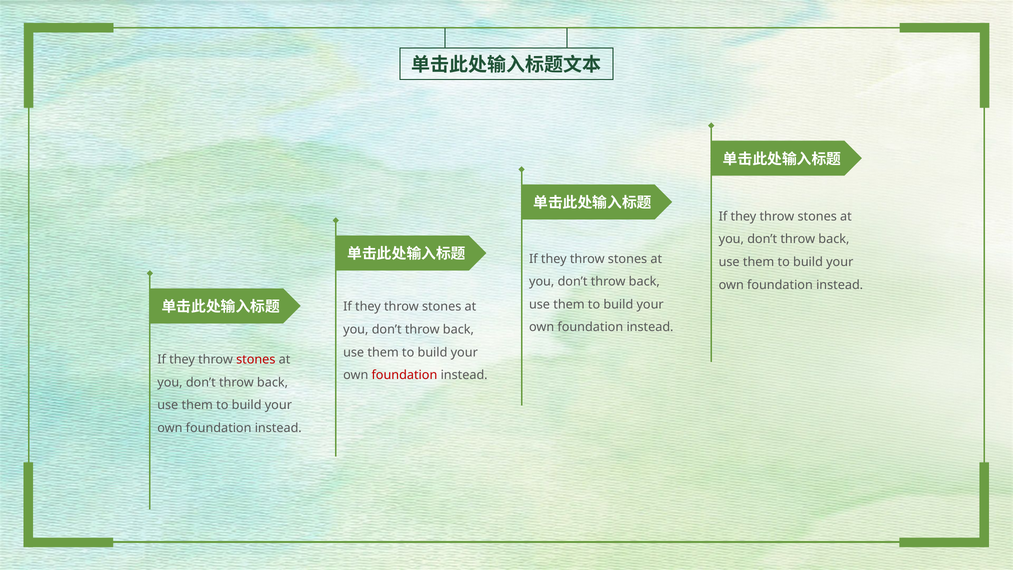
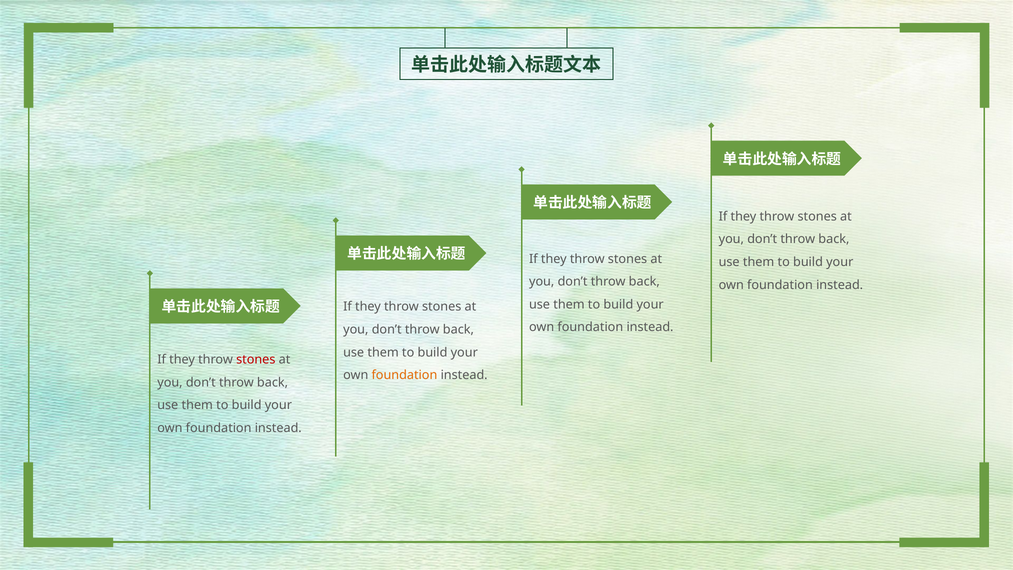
foundation colour: red -> orange (404, 375)
